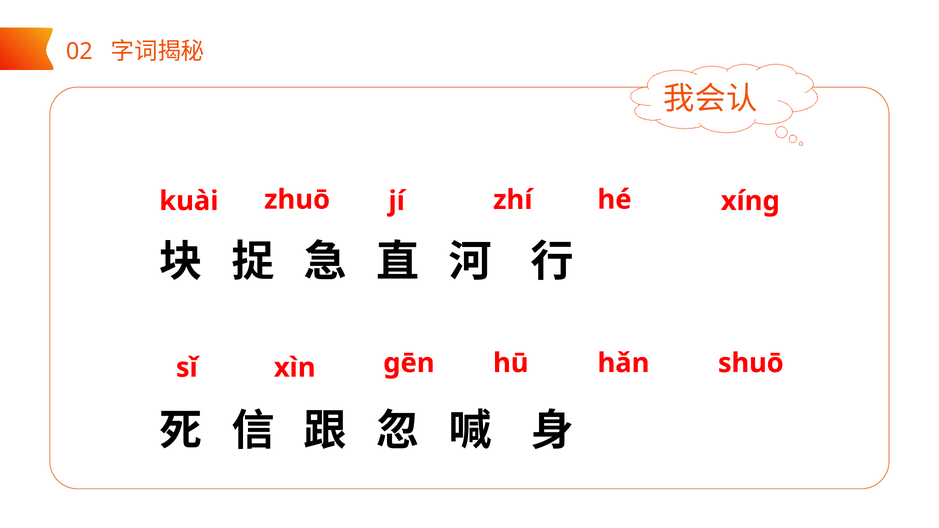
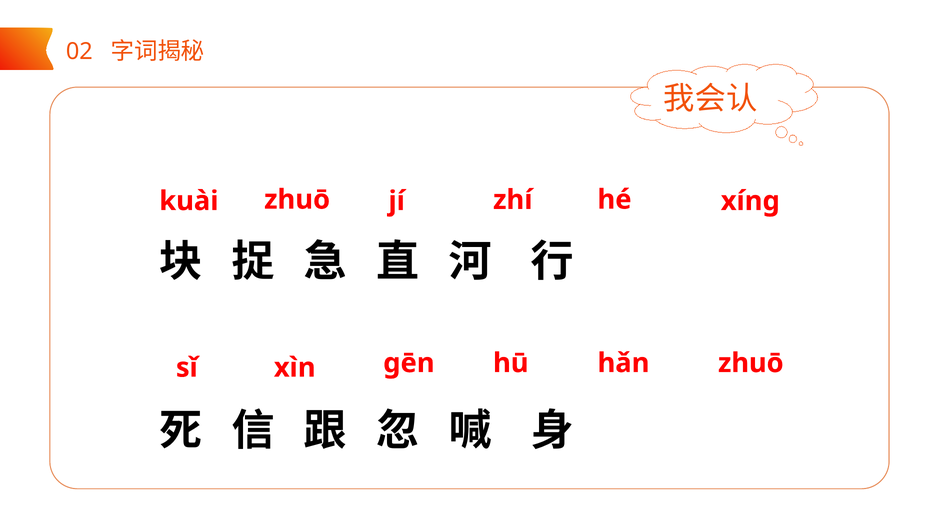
hǎn shuō: shuō -> zhuō (751, 363)
